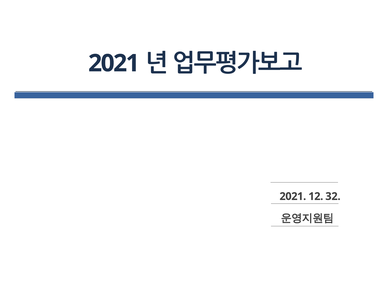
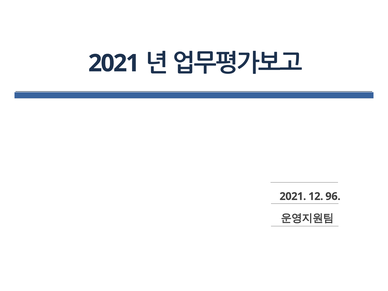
32: 32 -> 96 (333, 196)
